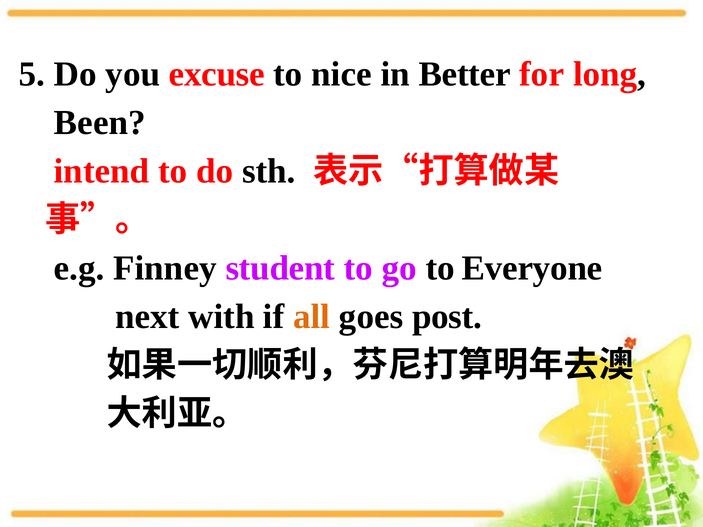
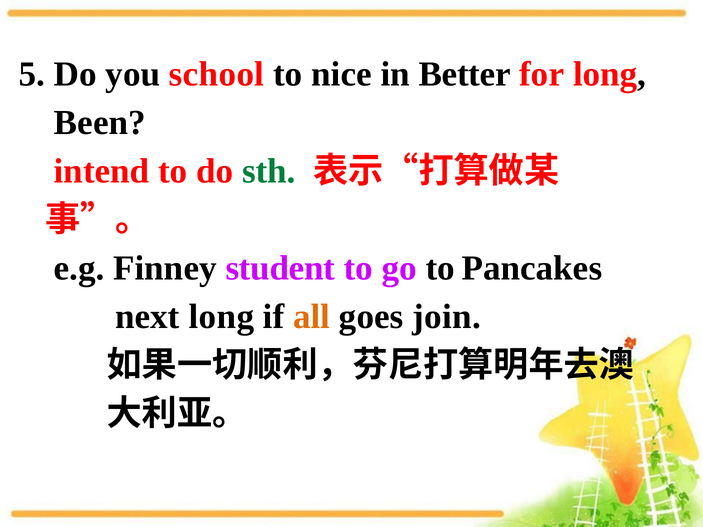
excuse: excuse -> school (217, 74)
sth colour: black -> green (269, 171)
Everyone: Everyone -> Pancakes (532, 268)
next with: with -> long (221, 317)
post: post -> join (447, 317)
